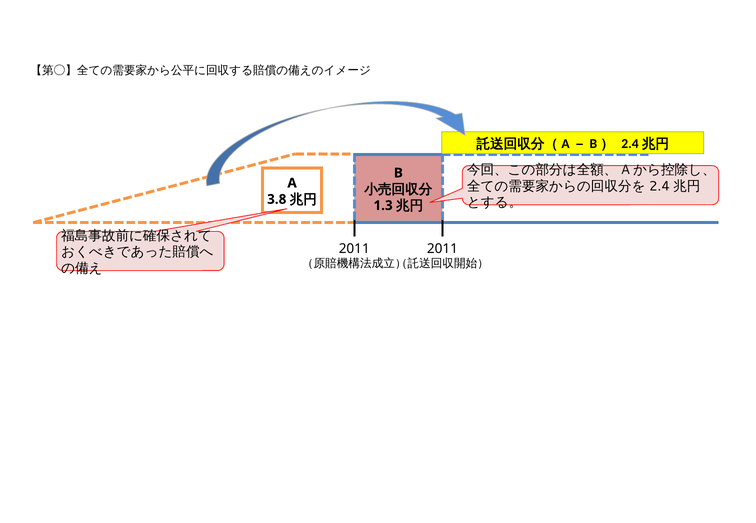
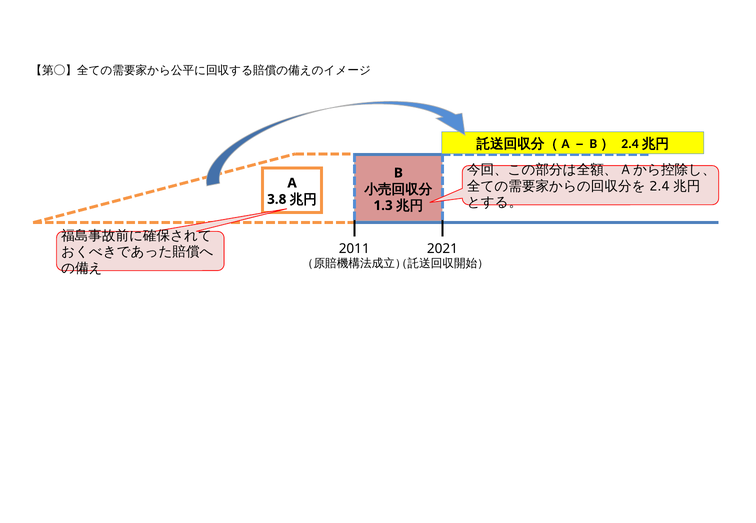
2011: 2011 -> 2021 (442, 249)
